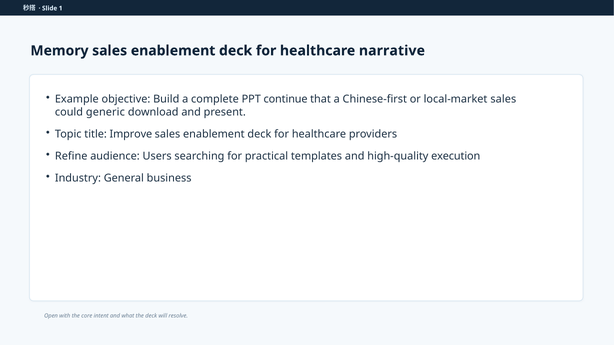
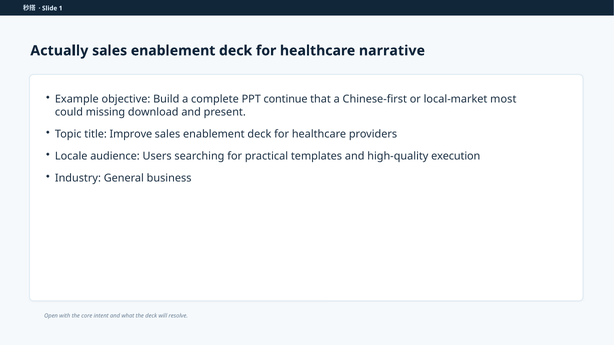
Memory: Memory -> Actually (59, 51)
local-market sales: sales -> most (503, 99)
generic: generic -> missing (106, 112)
Refine: Refine -> Locale (71, 156)
